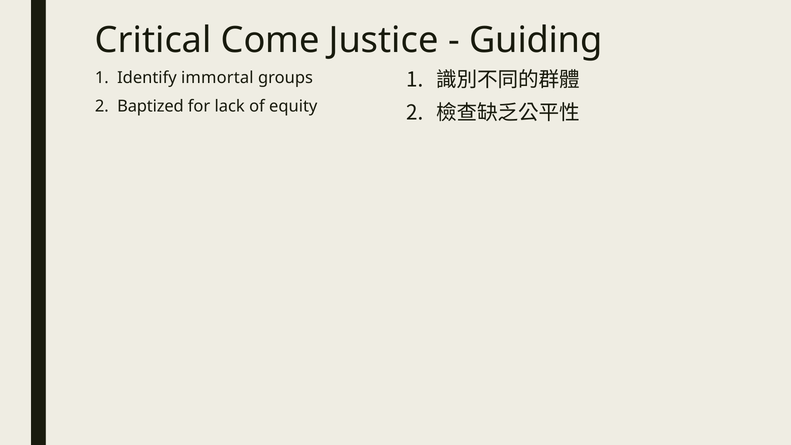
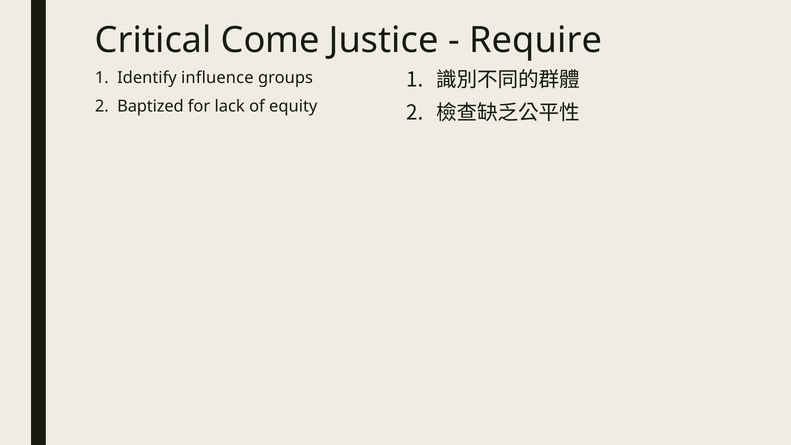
Guiding: Guiding -> Require (536, 40)
immortal: immortal -> influence (217, 78)
